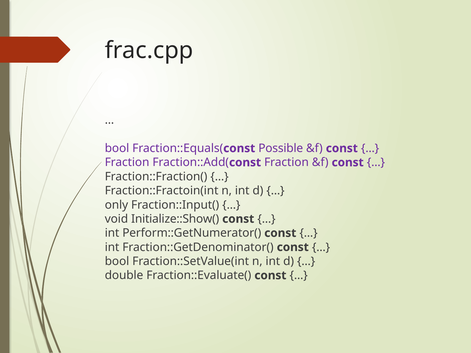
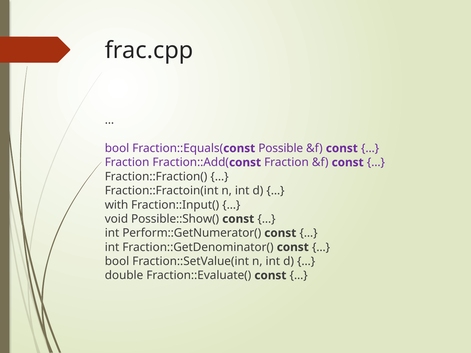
only: only -> with (116, 205)
Initialize::Show(: Initialize::Show( -> Possible::Show( (175, 219)
